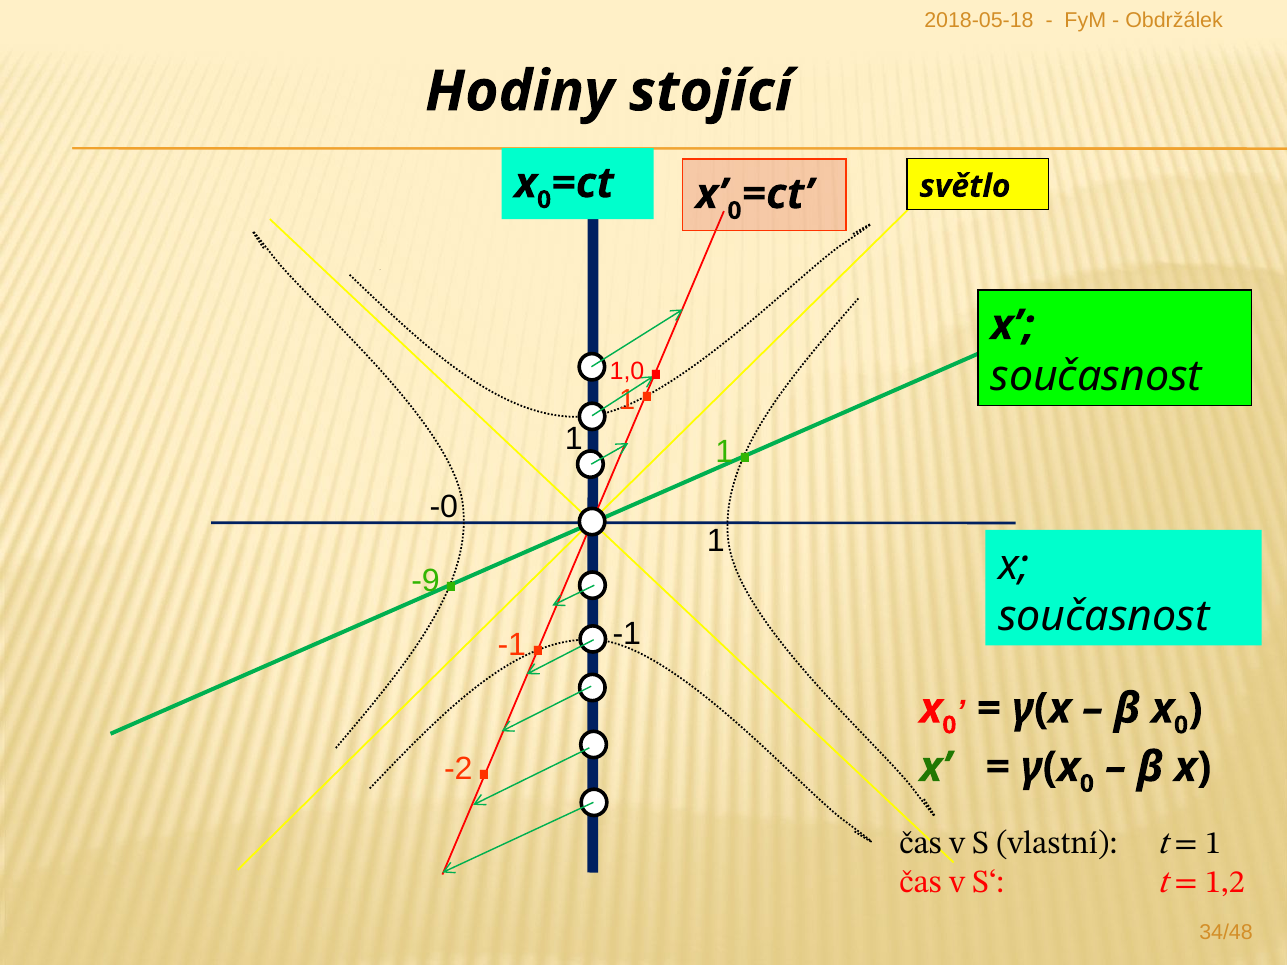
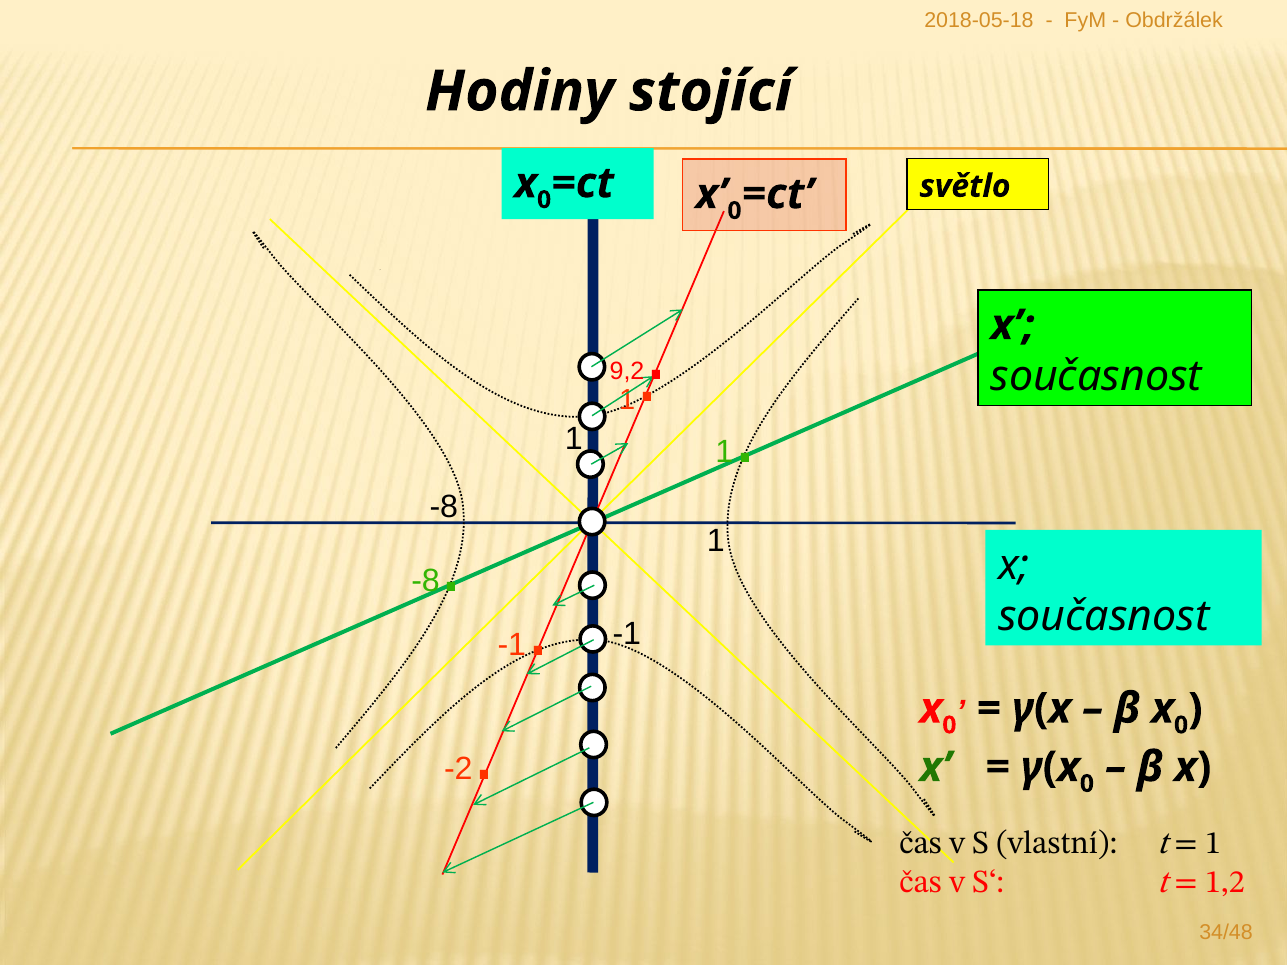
1,0: 1,0 -> 9,2 (627, 372)
-0: -0 -> -8 (444, 507)
-9: -9 -> -8 (426, 581)
